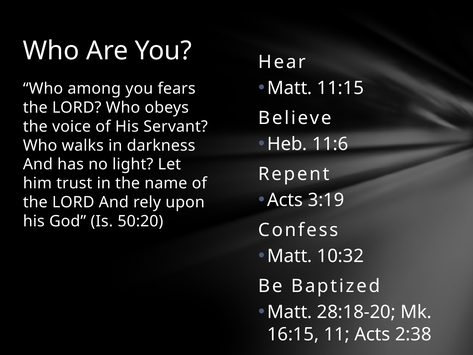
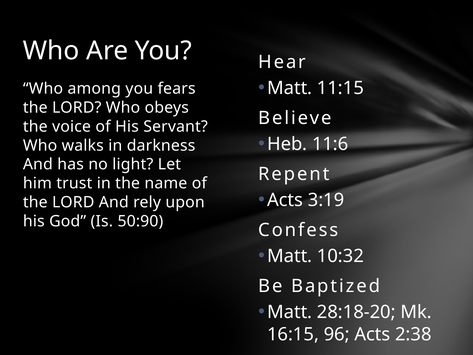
50:20: 50:20 -> 50:90 (140, 221)
11: 11 -> 96 (337, 334)
